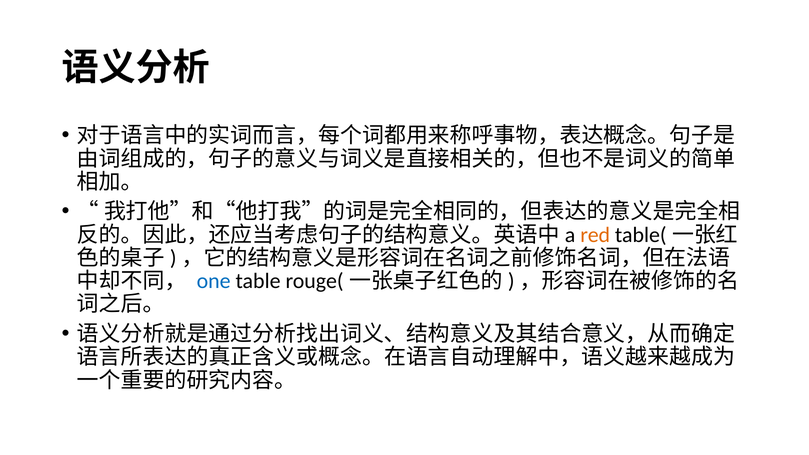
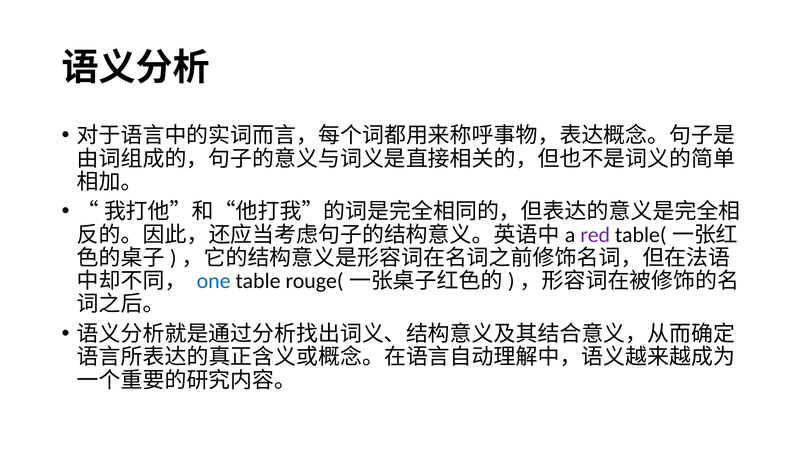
red colour: orange -> purple (595, 235)
